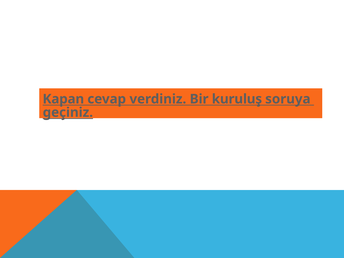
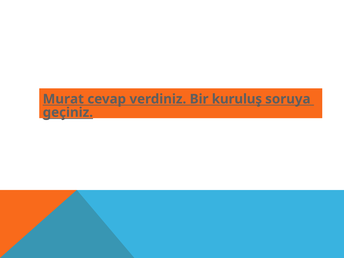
Kapan: Kapan -> Murat (63, 99)
